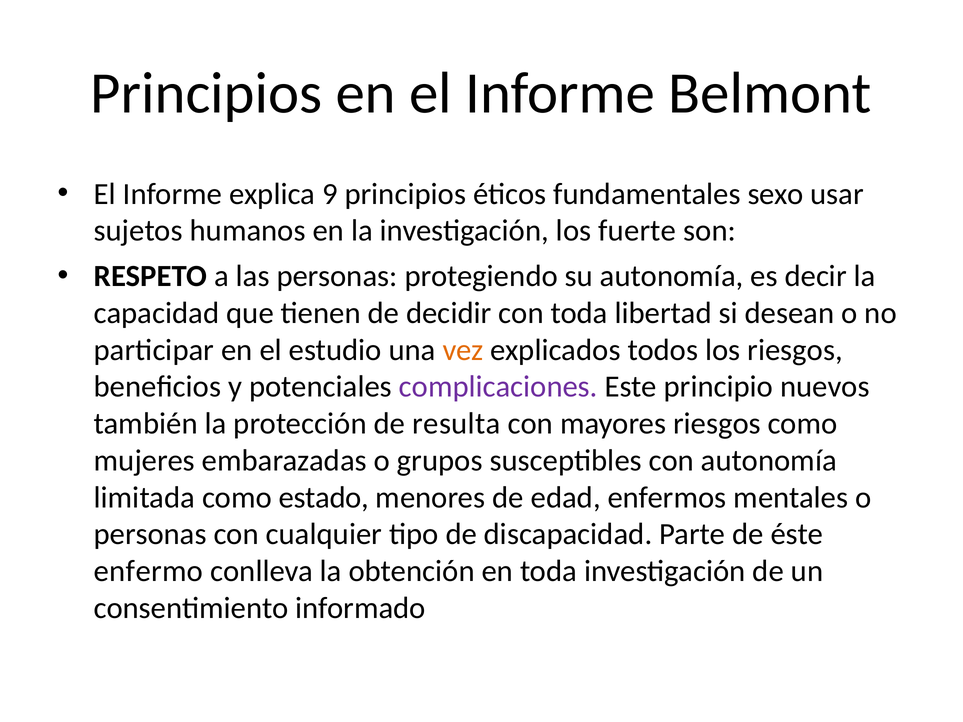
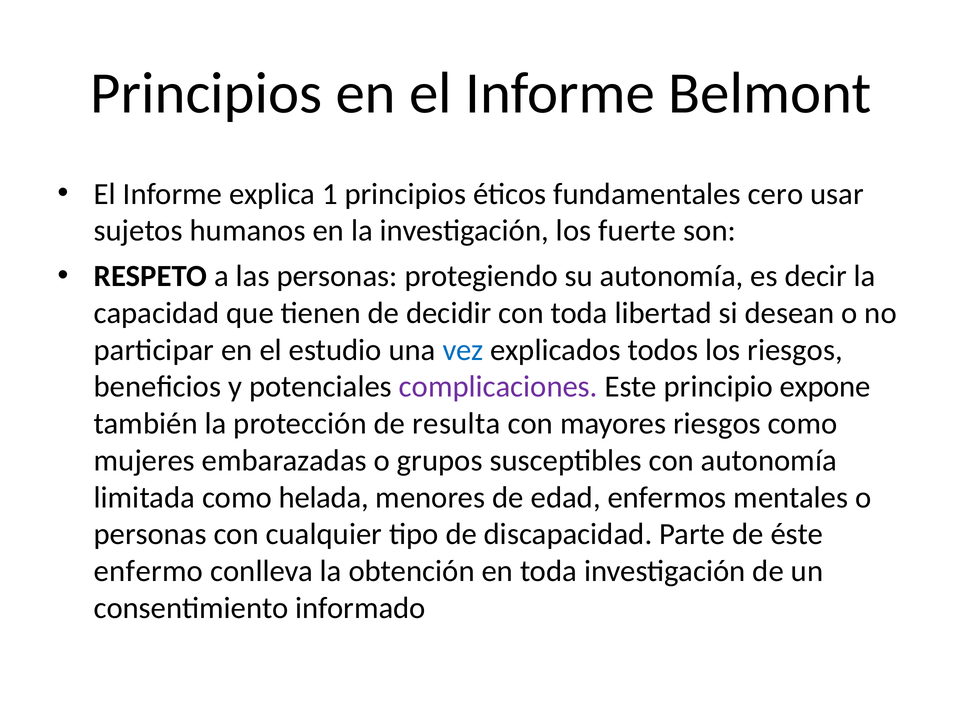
9: 9 -> 1 (330, 194)
sexo: sexo -> cero (775, 194)
vez colour: orange -> blue (463, 350)
nuevos: nuevos -> expone (825, 387)
estado: estado -> helada (324, 498)
